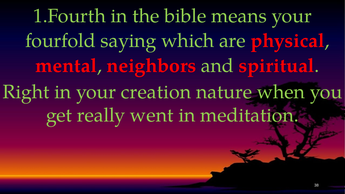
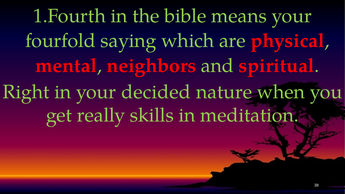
creation: creation -> decided (156, 92)
went: went -> skills (152, 115)
